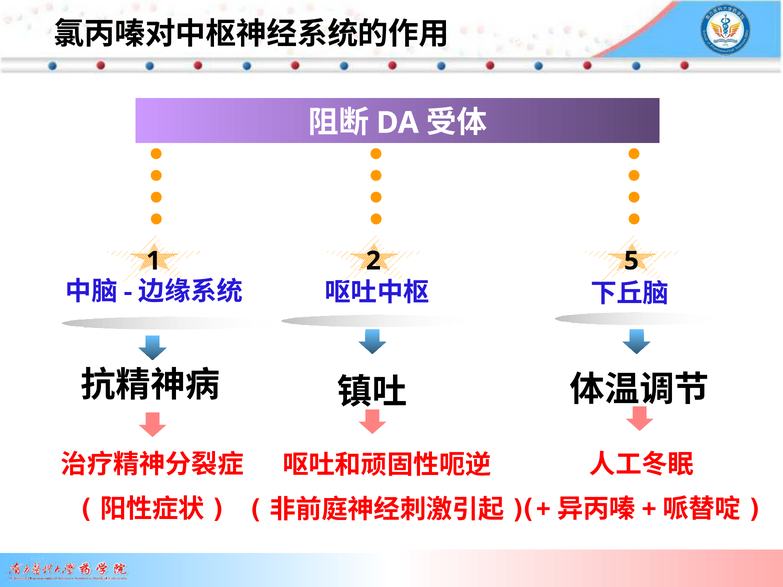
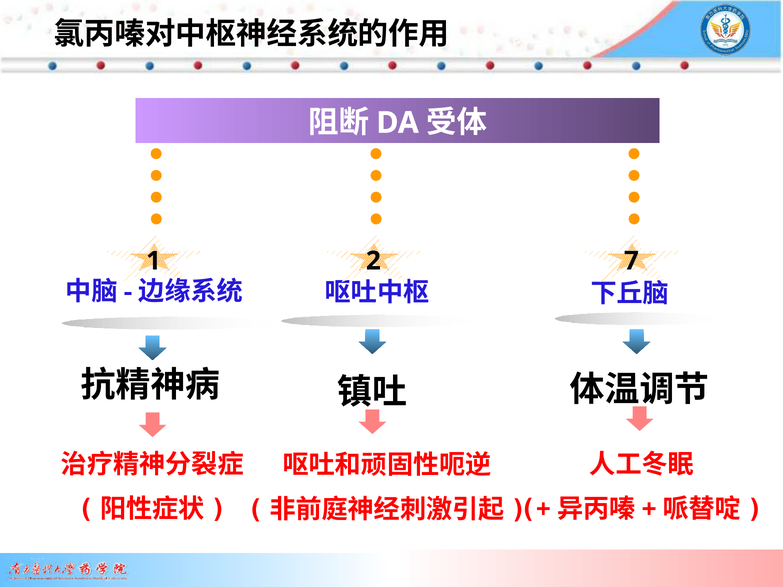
5: 5 -> 7 (631, 261)
